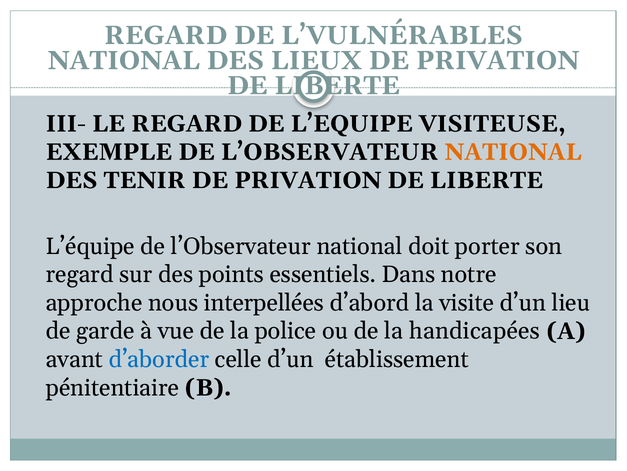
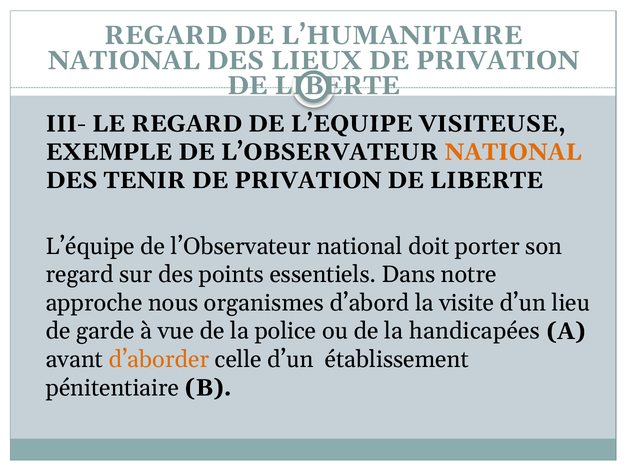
L’VULNÉRABLES: L’VULNÉRABLES -> L’HUMANITAIRE (402, 35)
interpellées: interpellées -> organismes (264, 302)
d’aborder colour: blue -> orange (159, 359)
